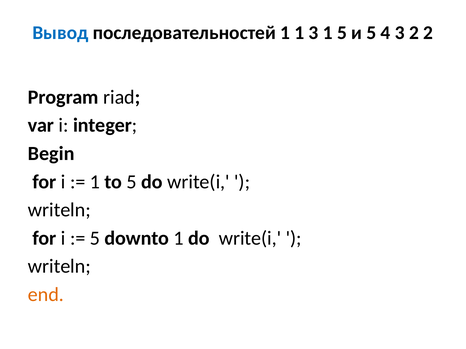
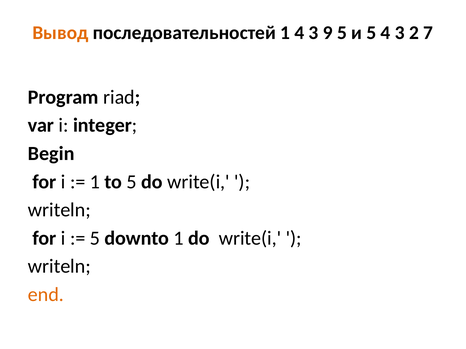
Вывод colour: blue -> orange (60, 33)
1 1: 1 -> 4 (299, 33)
3 1: 1 -> 9 (328, 33)
2 2: 2 -> 7 (428, 33)
